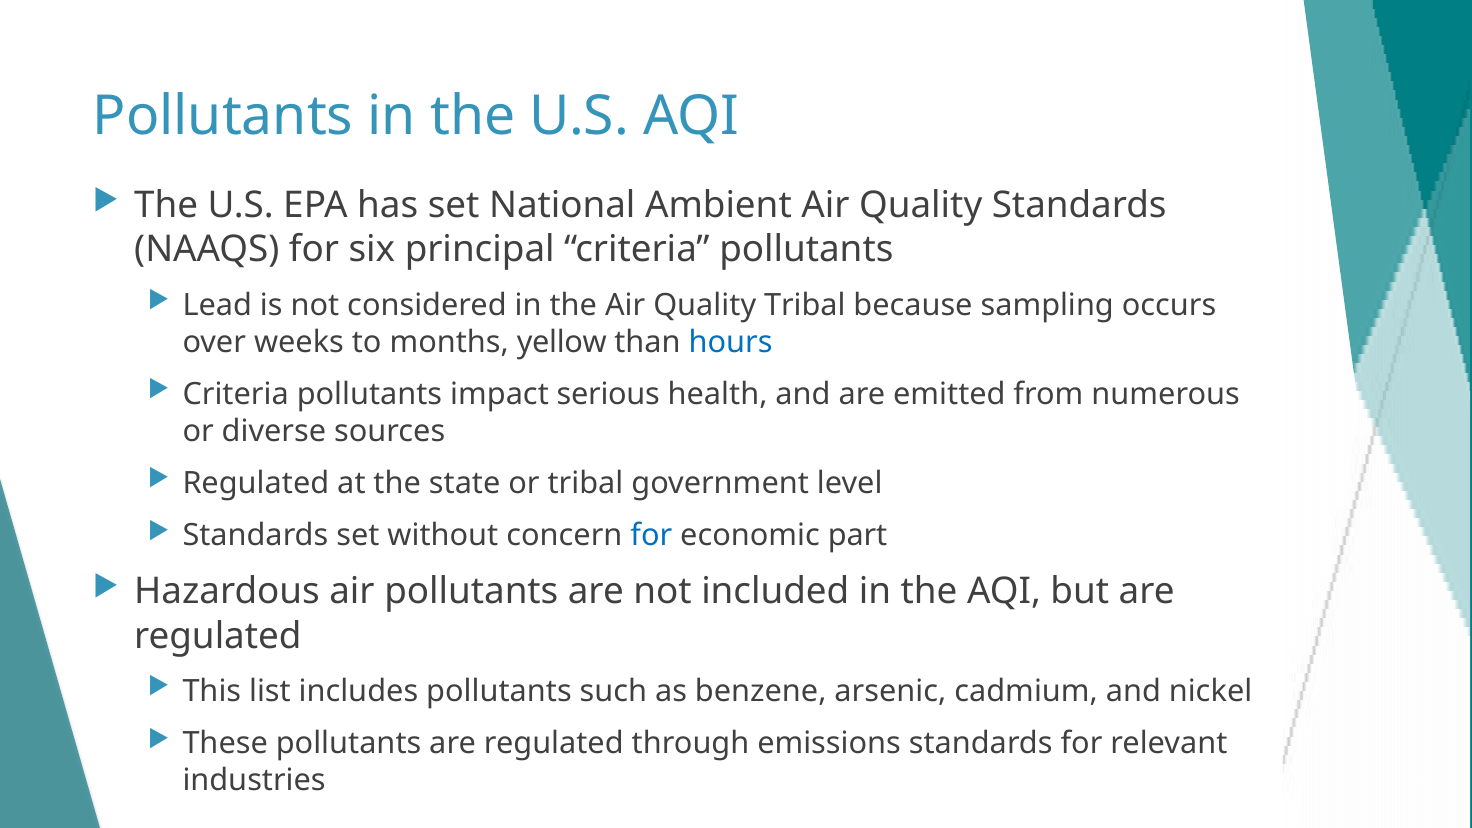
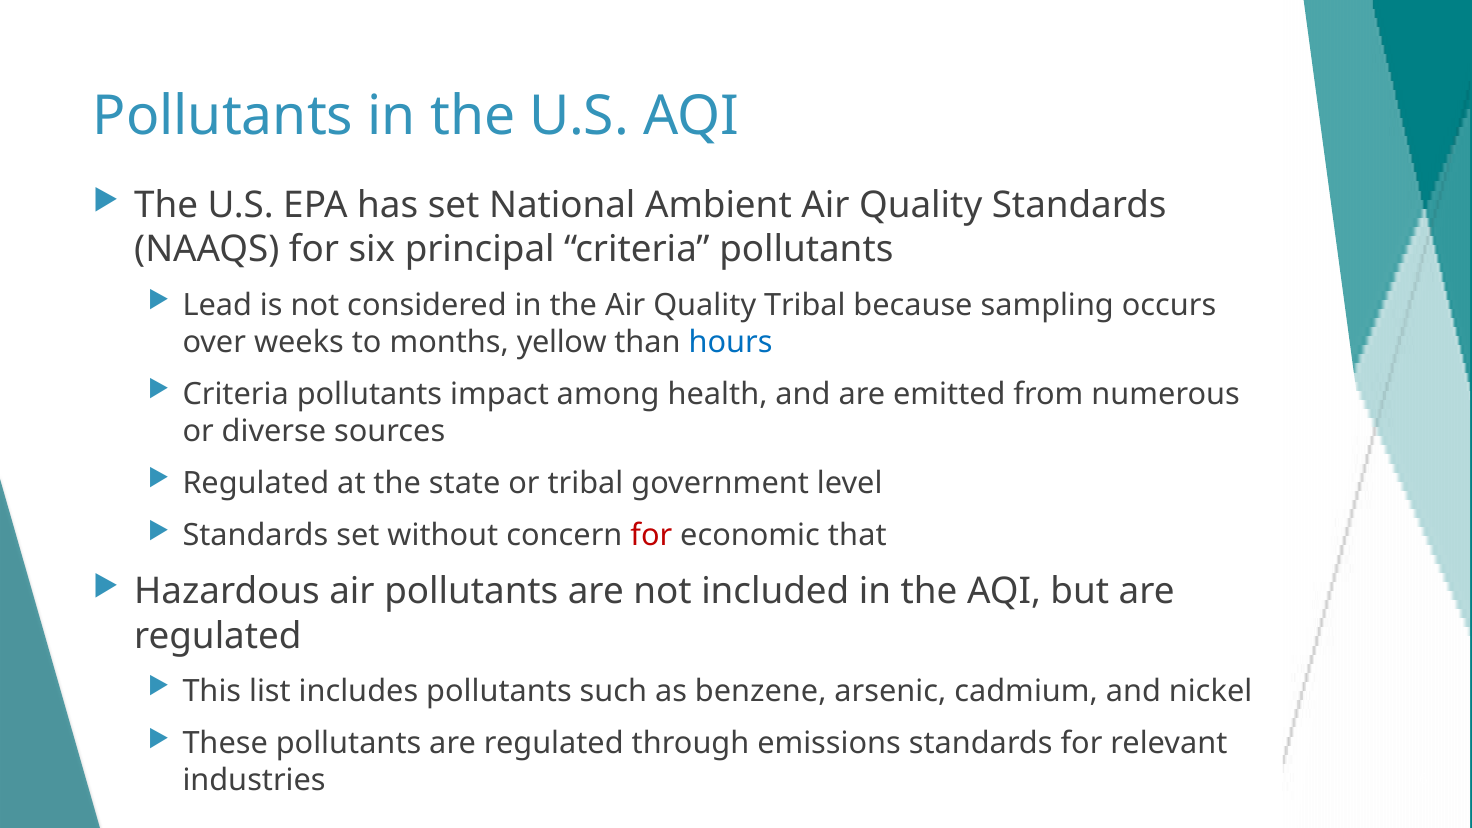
serious: serious -> among (608, 394)
for colour: blue -> red (651, 536)
part: part -> that (857, 536)
